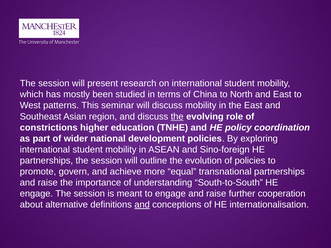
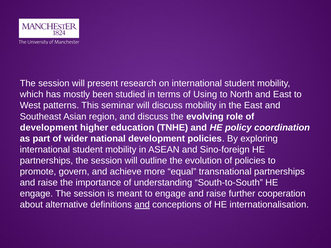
China: China -> Using (205, 95)
the underline: present -> none (177, 117)
constrictions: constrictions -> development (49, 128)
